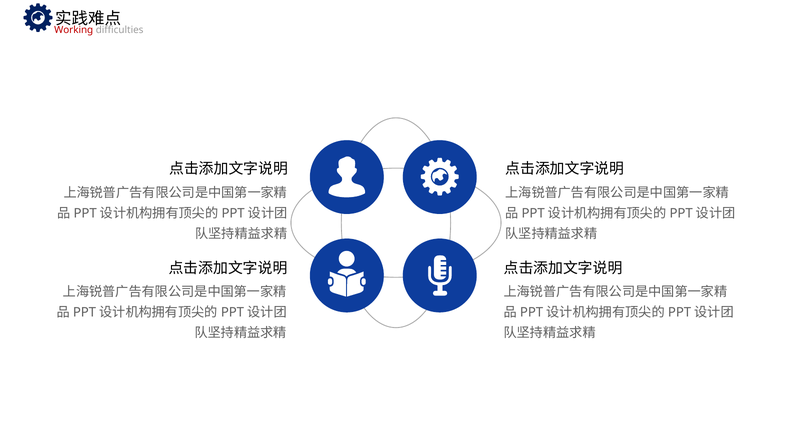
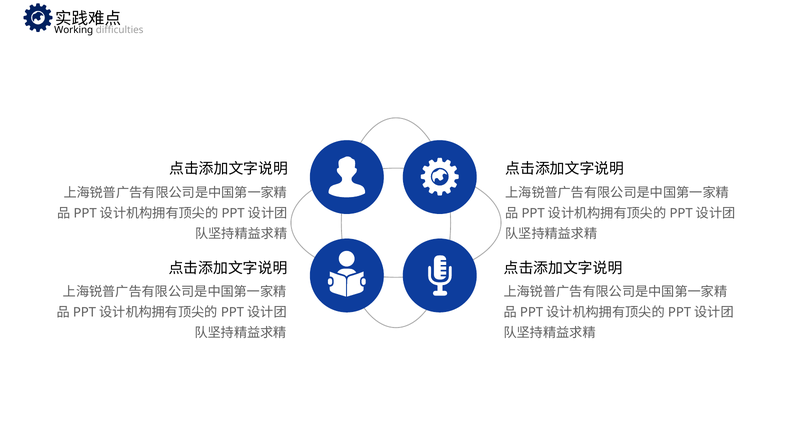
Working colour: red -> black (74, 30)
